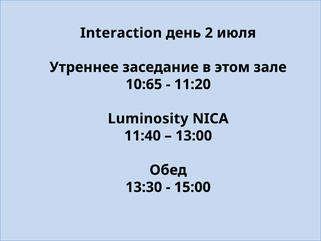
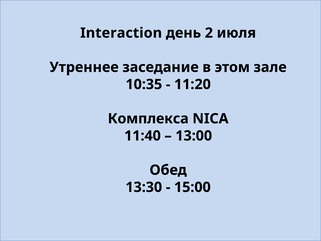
10:65: 10:65 -> 10:35 (144, 84)
Luminosity: Luminosity -> Комплекса (148, 119)
